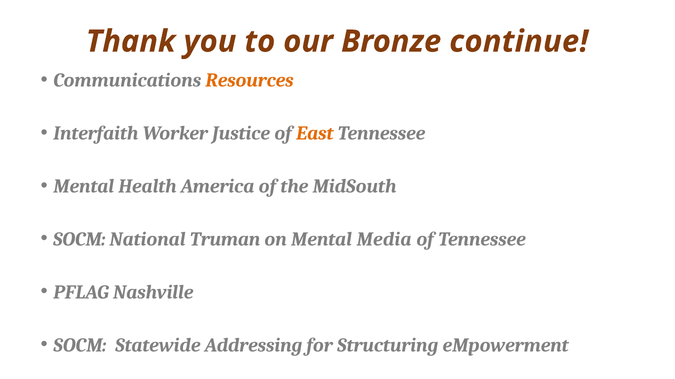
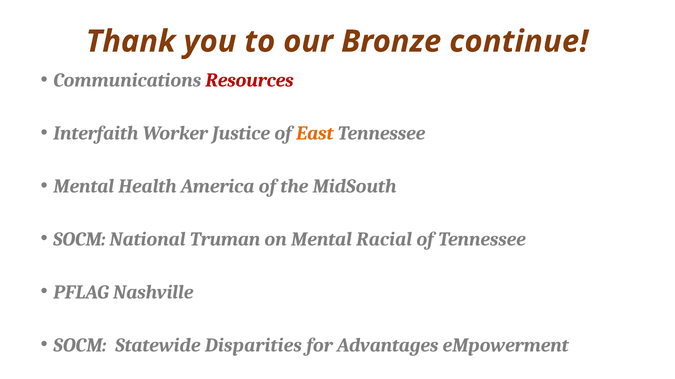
Resources colour: orange -> red (250, 80)
Media: Media -> Racial (384, 240)
Addressing: Addressing -> Disparities (253, 346)
Structuring: Structuring -> Advantages (388, 346)
